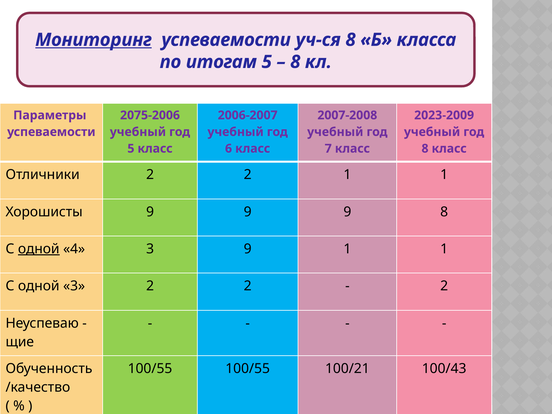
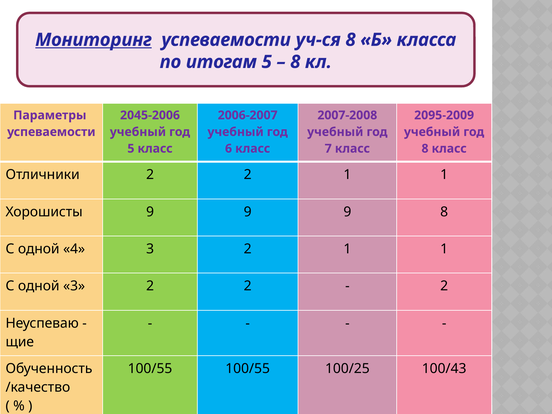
2075-2006: 2075-2006 -> 2045-2006 (150, 115)
2023-2009: 2023-2009 -> 2095-2009 (444, 115)
одной underline: present -> none (39, 249)
4 3 9: 9 -> 2 (248, 249)
100/21: 100/21 -> 100/25 (347, 369)
